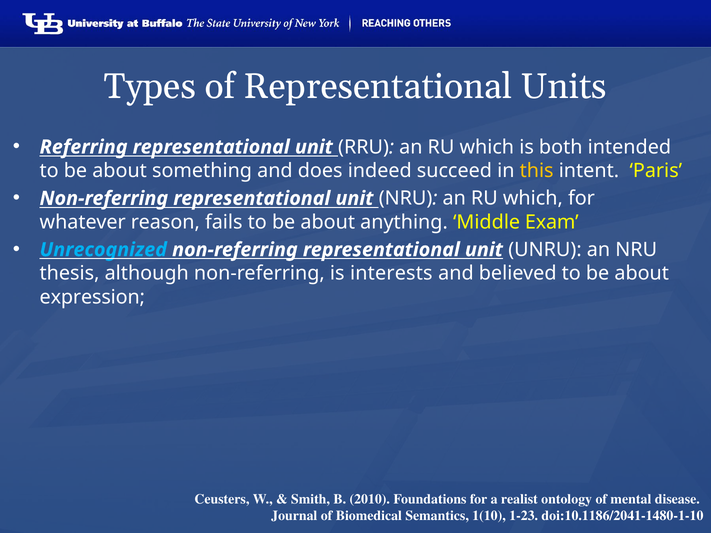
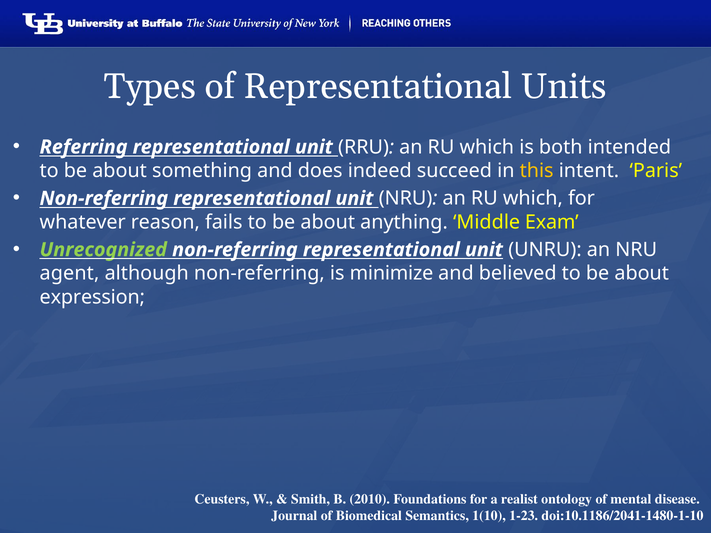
Unrecognized colour: light blue -> light green (103, 250)
thesis: thesis -> agent (69, 274)
interests: interests -> minimize (391, 274)
